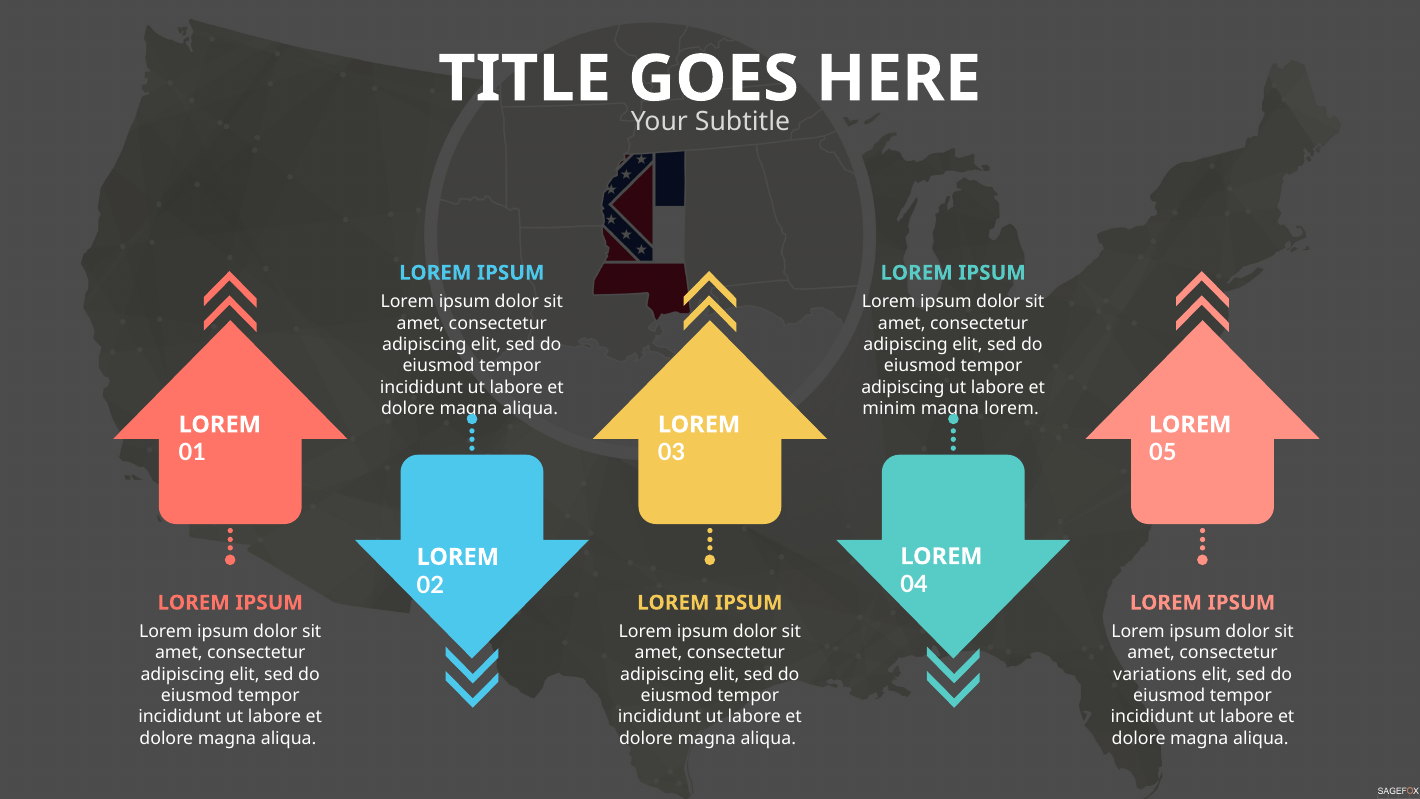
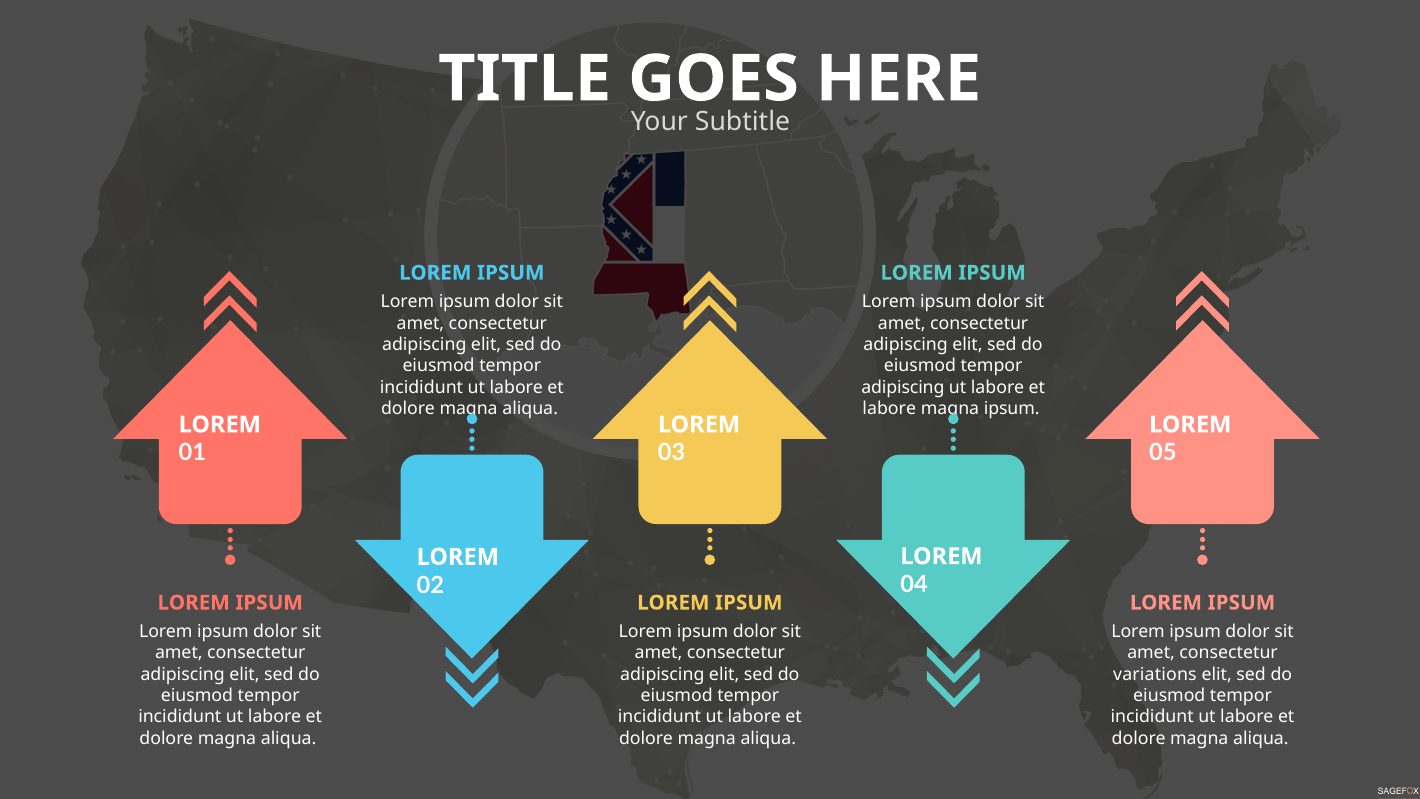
minim: minim -> labore (889, 408)
magna lorem: lorem -> ipsum (1012, 408)
